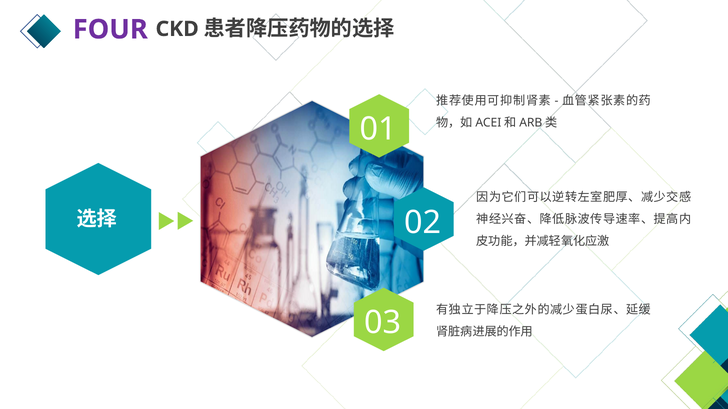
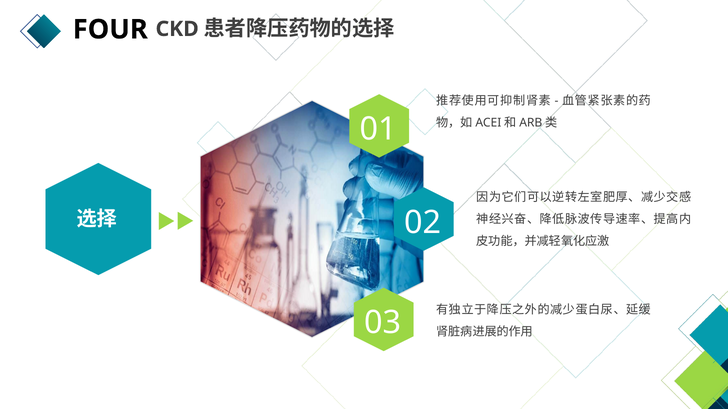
FOUR colour: purple -> black (110, 30)
